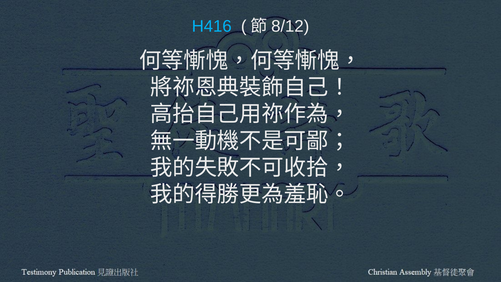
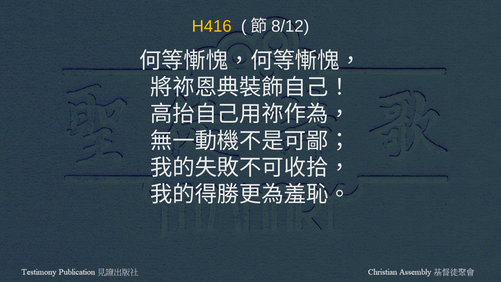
H416 colour: light blue -> yellow (212, 26)
